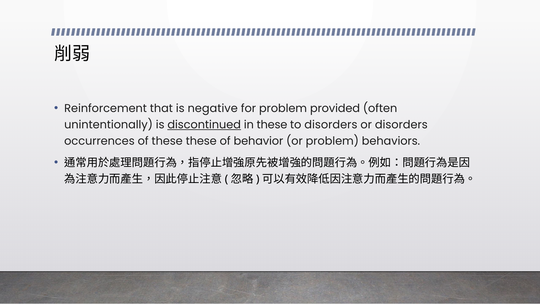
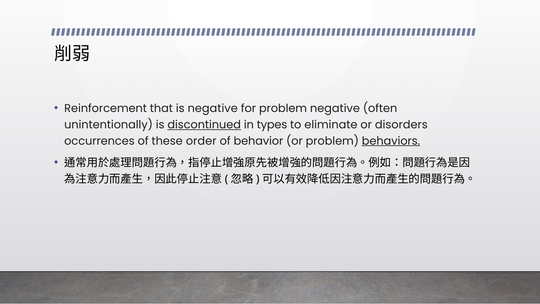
problem provided: provided -> negative (335, 108)
in these: these -> types (272, 125)
to disorders: disorders -> eliminate (331, 125)
these these: these -> order (201, 141)
behaviors underline: none -> present (391, 141)
